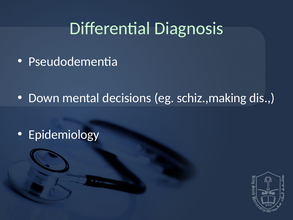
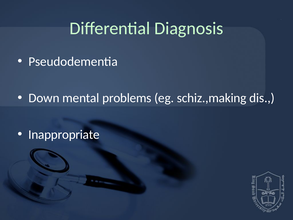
decisions: decisions -> problems (127, 98)
Epidemiology: Epidemiology -> Inappropriate (64, 134)
